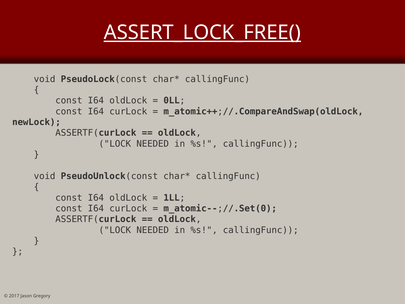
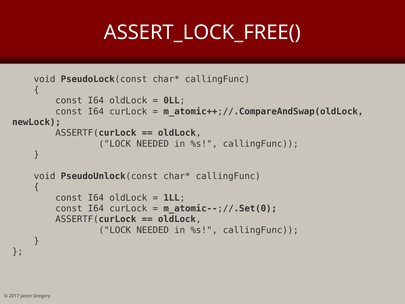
ASSERT_LOCK_FREE( underline: present -> none (202, 33)
